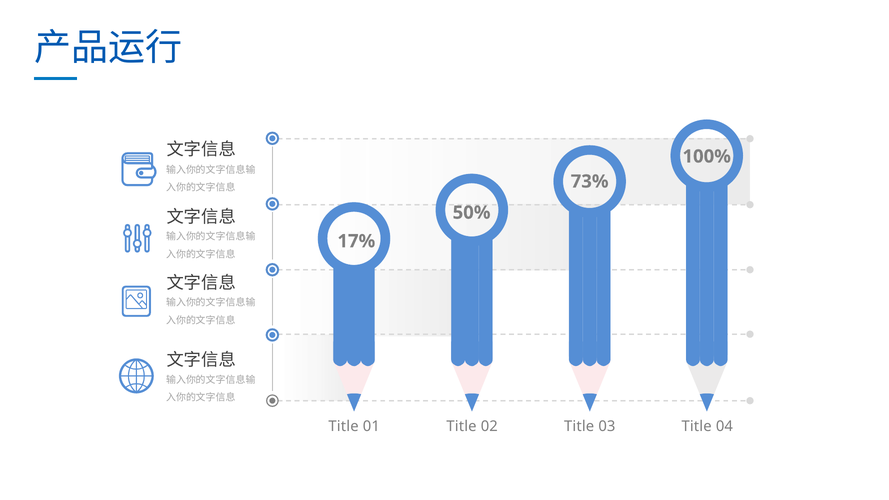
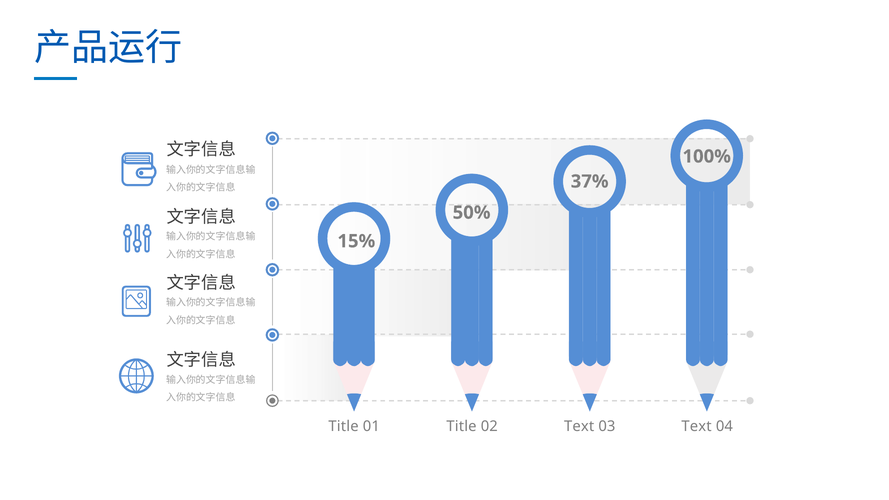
73%: 73% -> 37% (590, 182)
17%: 17% -> 15% (356, 241)
02 Title: Title -> Text (579, 427)
03 Title: Title -> Text (697, 427)
